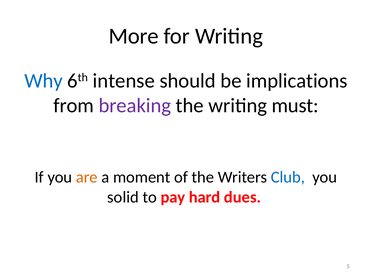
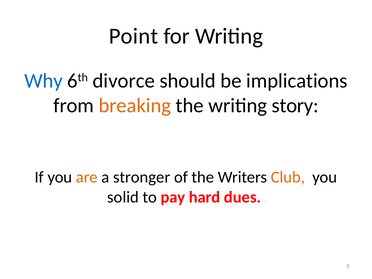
More: More -> Point (133, 36)
intense: intense -> divorce (124, 81)
breaking colour: purple -> orange (135, 106)
must: must -> story (295, 106)
moment: moment -> stronger (142, 177)
Club colour: blue -> orange (288, 177)
